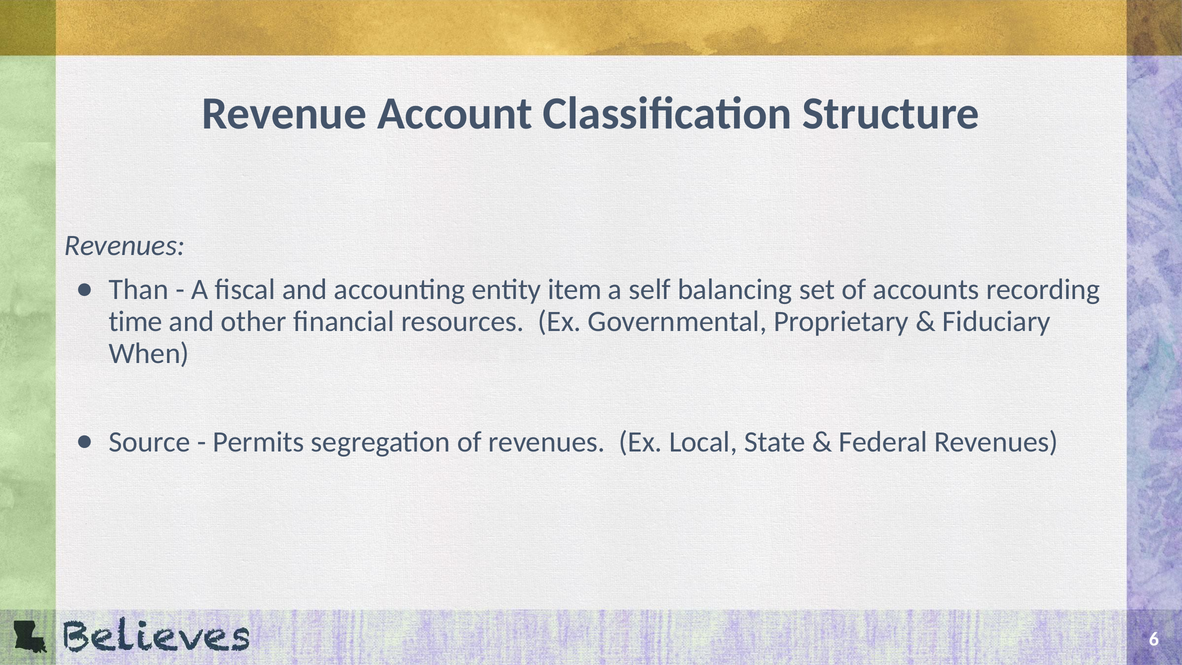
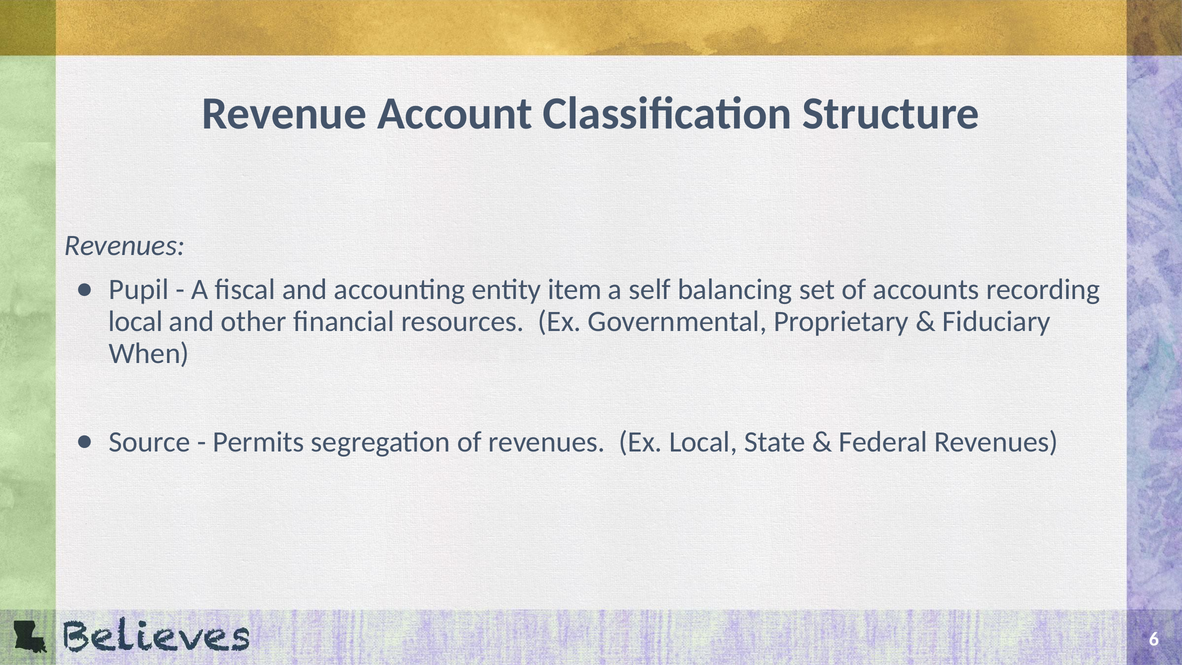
Than: Than -> Pupil (139, 289)
time: time -> local (136, 321)
